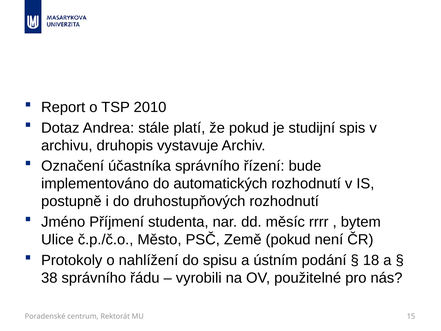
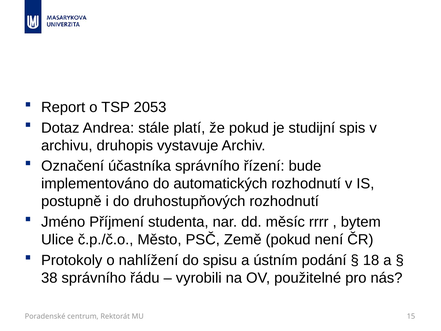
2010: 2010 -> 2053 (150, 107)
